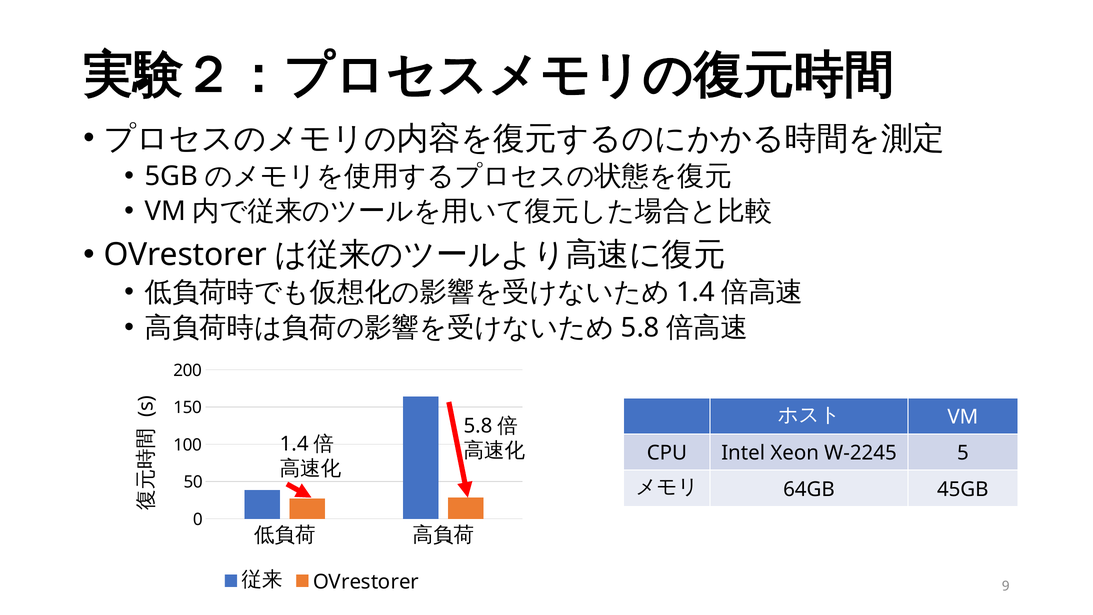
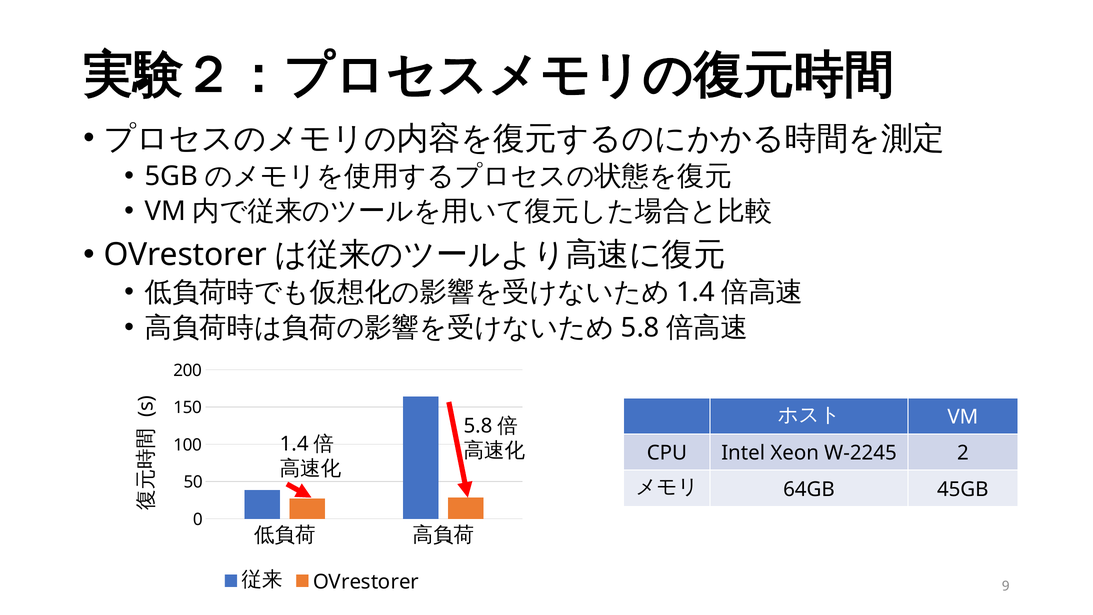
5: 5 -> 2 (963, 453)
